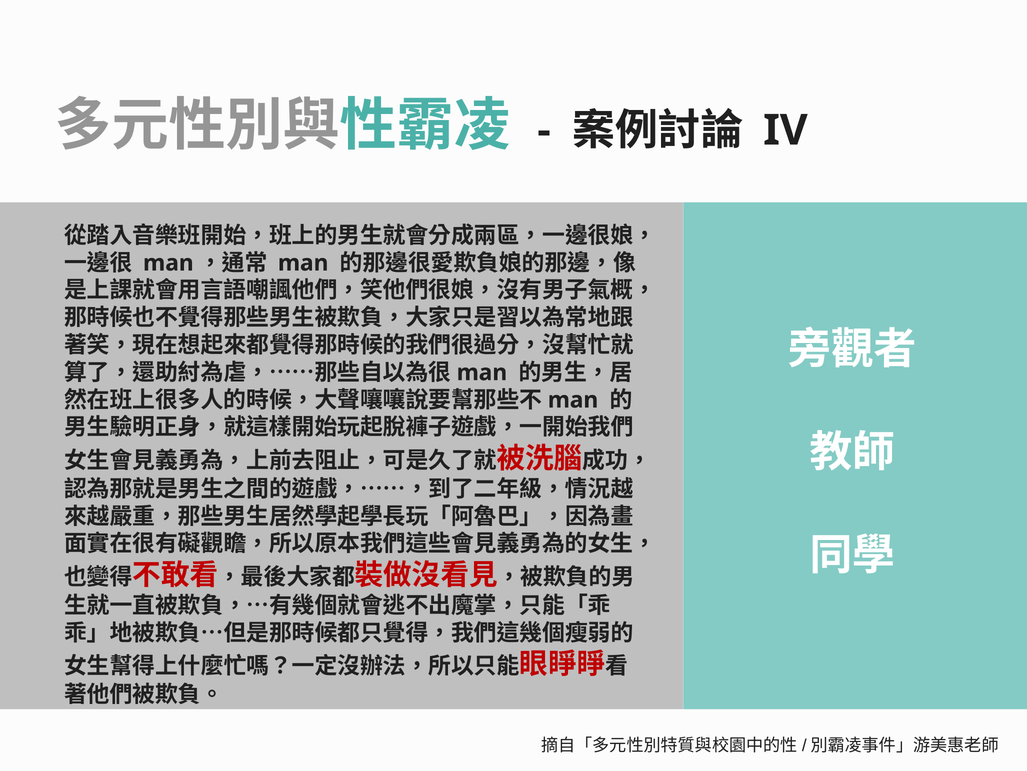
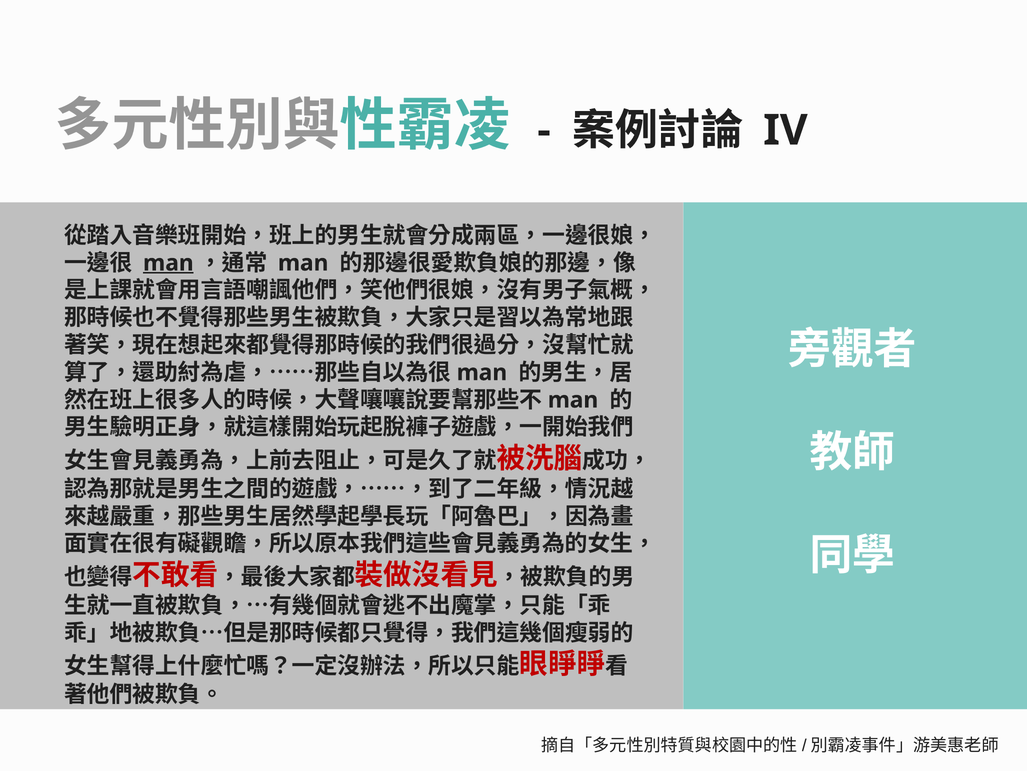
man underline: none -> present (168, 263)
